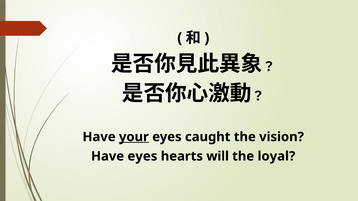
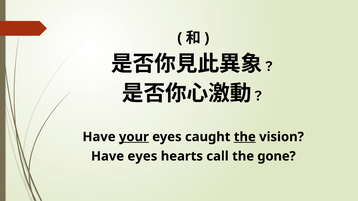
the underline: none -> present (245, 137)
will: will -> call (218, 157)
loyal: loyal -> gone (277, 157)
